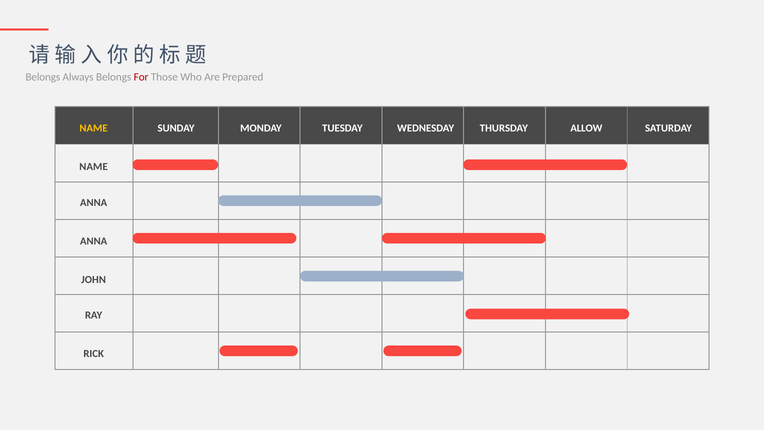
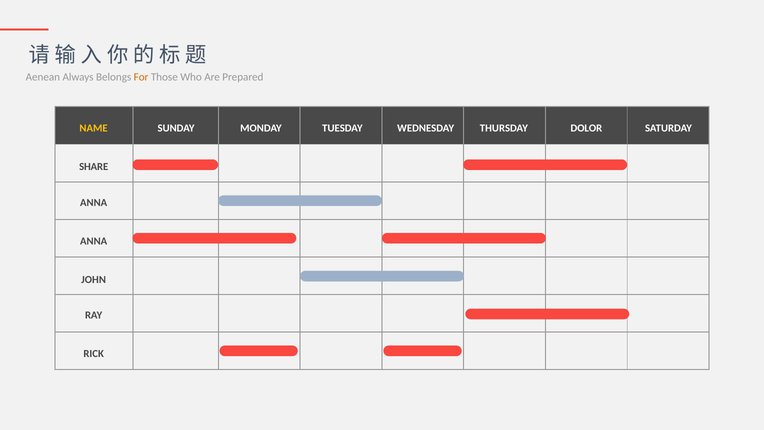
Belongs: Belongs -> Aenean (43, 77)
For colour: red -> orange (141, 77)
ALLOW: ALLOW -> DOLOR (586, 128)
NAME: NAME -> SHARE (94, 167)
